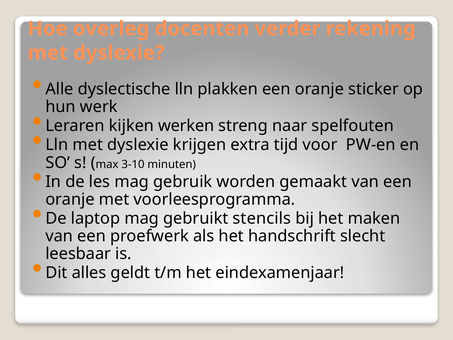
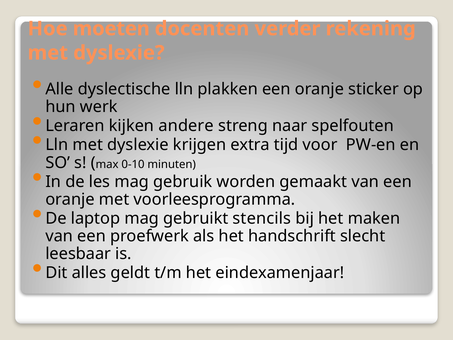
overleg: overleg -> moeten (111, 29)
werken: werken -> andere (186, 126)
3-10: 3-10 -> 0-10 (133, 164)
